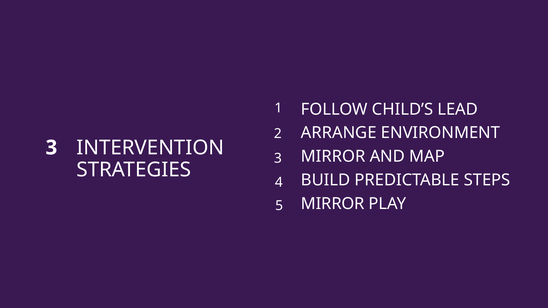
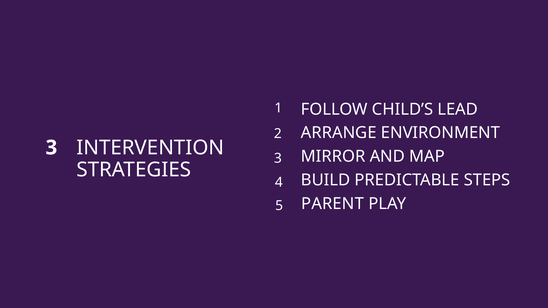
MIRROR: MIRROR -> PARENT (333, 204)
